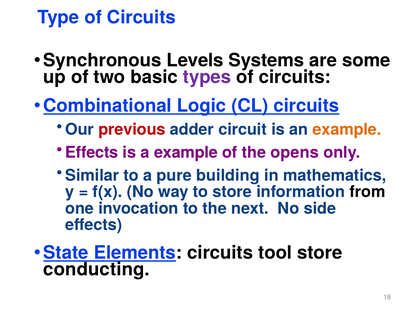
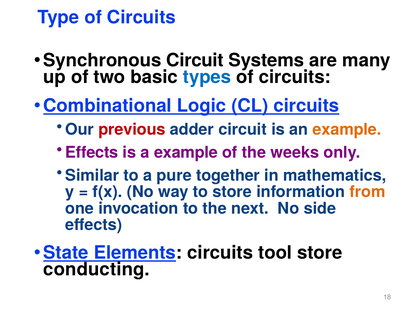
Synchronous Levels: Levels -> Circuit (195, 60)
some: some -> many (366, 60)
types colour: purple -> blue (207, 77)
opens: opens -> weeks (295, 152)
building: building -> together (228, 175)
from colour: black -> orange (367, 192)
